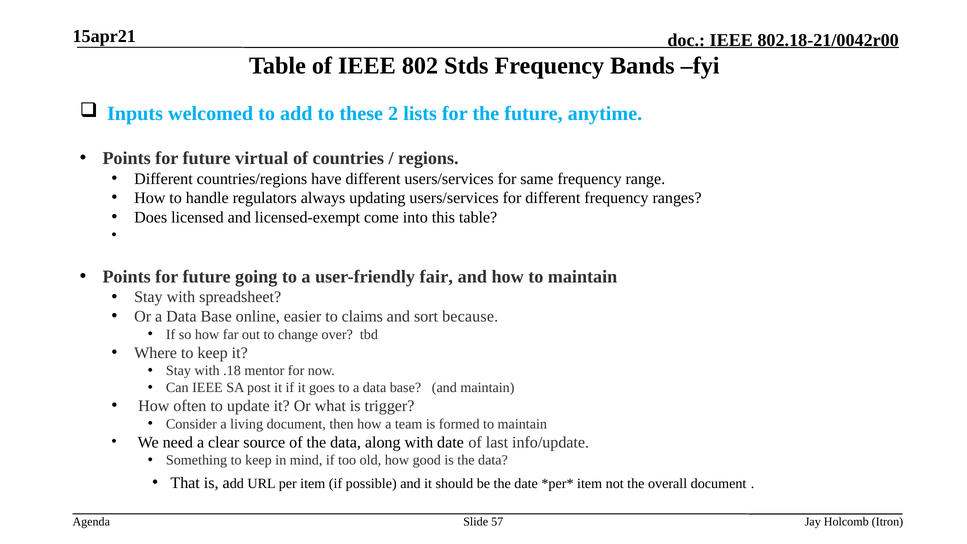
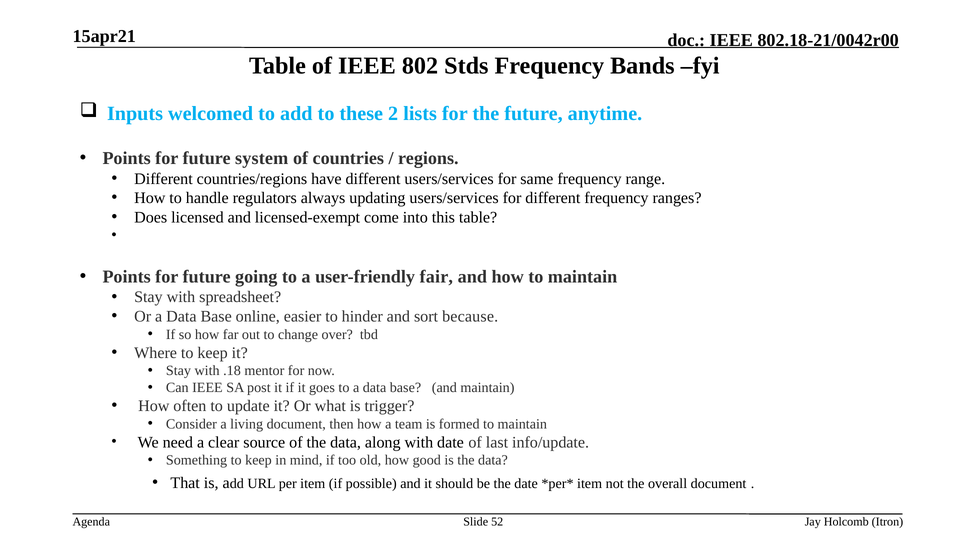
virtual: virtual -> system (262, 158)
claims: claims -> hinder (362, 316)
57: 57 -> 52 (497, 522)
